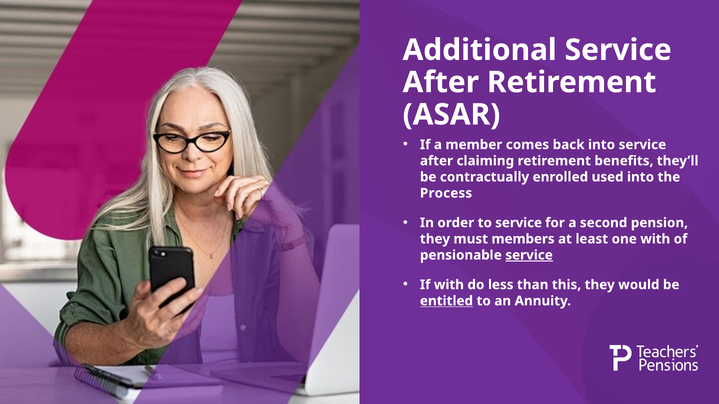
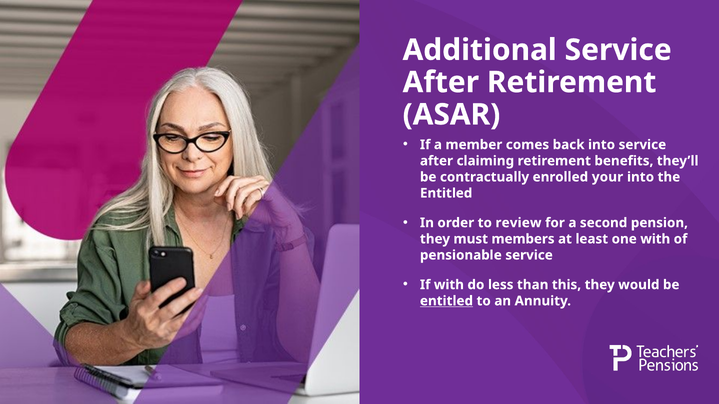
used: used -> your (608, 177)
Process: Process -> Entitled (446, 193)
to service: service -> review (518, 223)
service underline: present -> none (529, 255)
